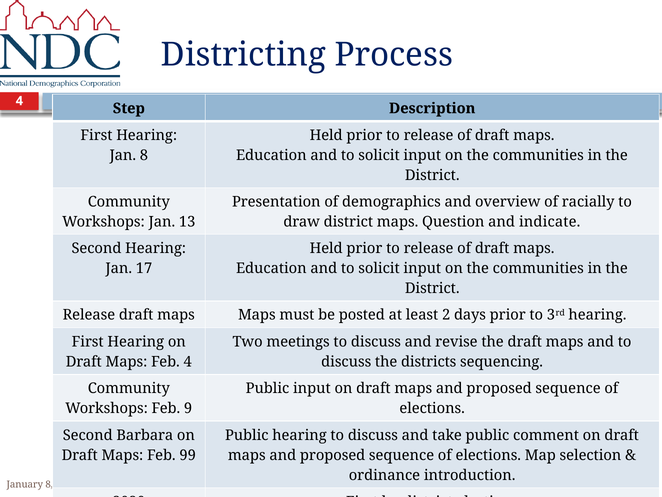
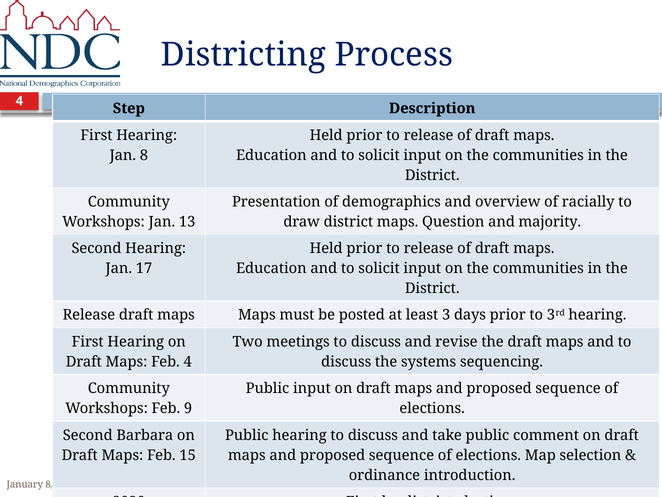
indicate: indicate -> majority (550, 222)
2: 2 -> 3 (446, 315)
the districts: districts -> systems (429, 362)
99: 99 -> 15 (188, 455)
